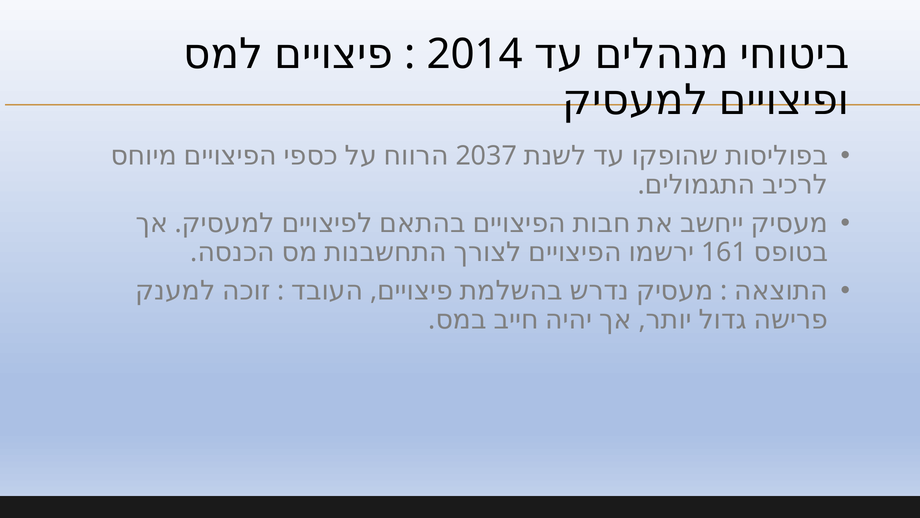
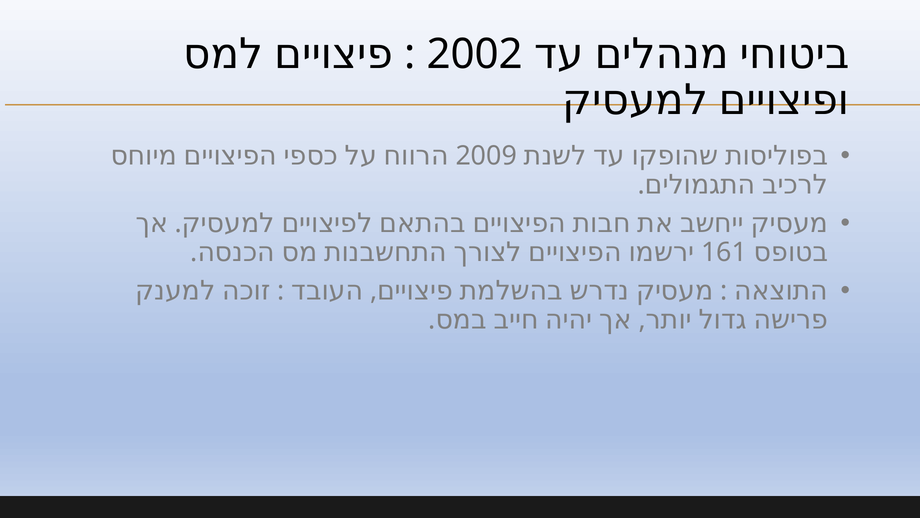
2014: 2014 -> 2002 (475, 55)
2037: 2037 -> 2009 (486, 156)
